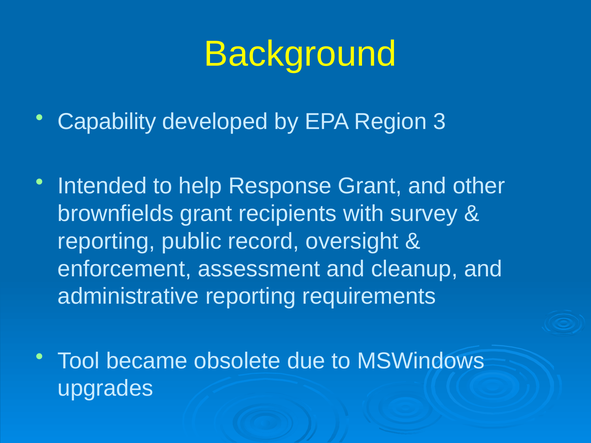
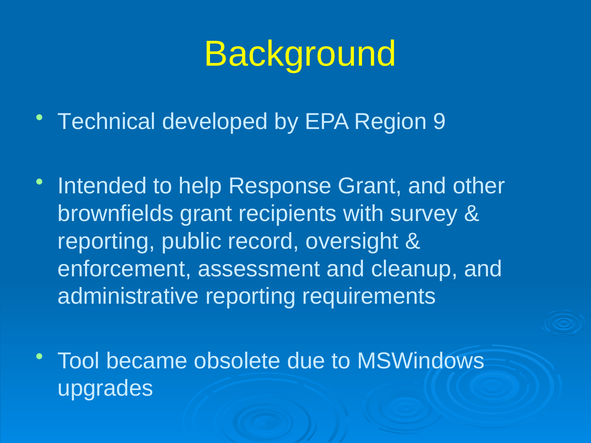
Capability: Capability -> Technical (107, 122)
3: 3 -> 9 (440, 122)
